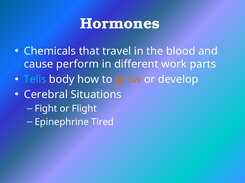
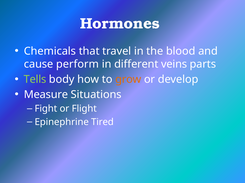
work: work -> veins (174, 64)
Tells colour: light blue -> light green (35, 80)
Cerebral: Cerebral -> Measure (46, 95)
